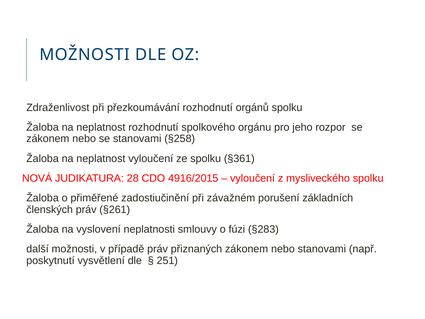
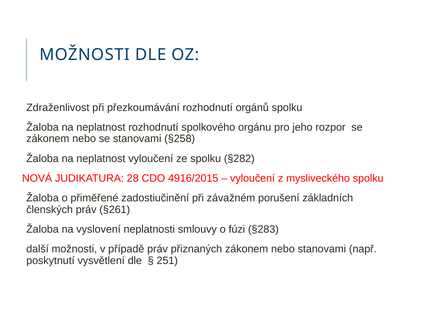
§361: §361 -> §282 (239, 158)
